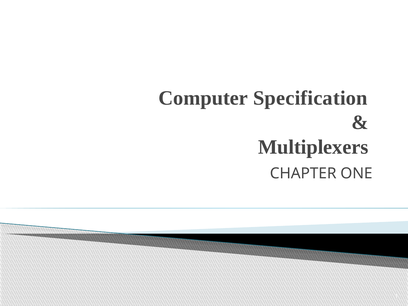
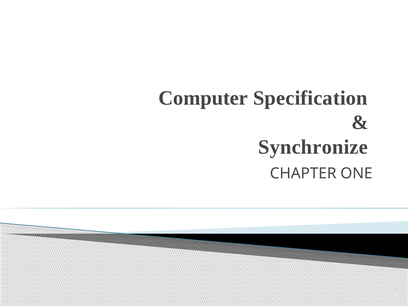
Multiplexers: Multiplexers -> Synchronize (313, 147)
